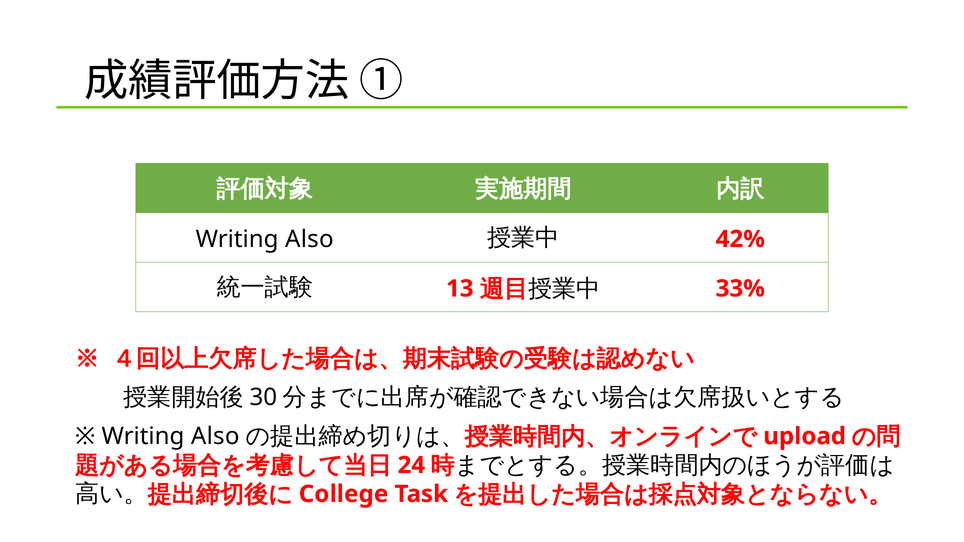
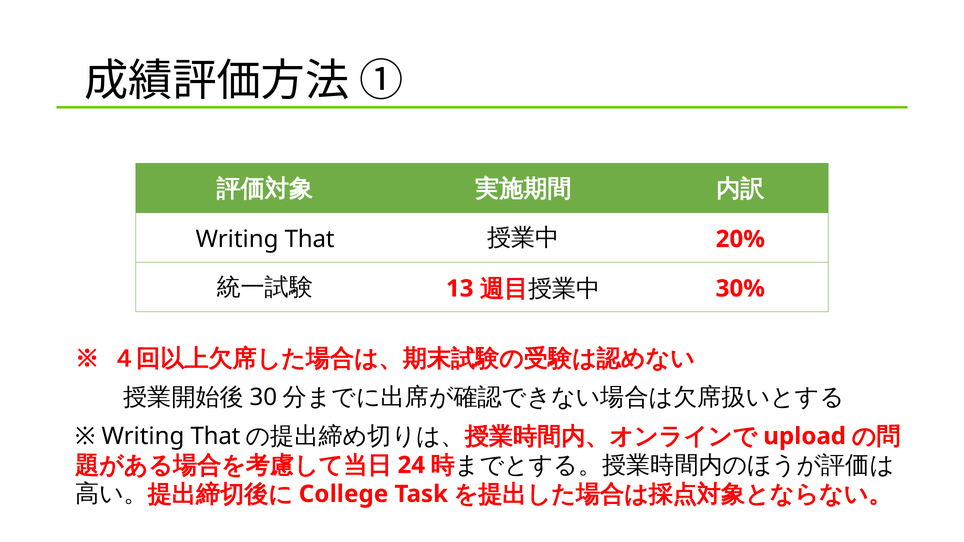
Also: Also -> That (310, 239)
42%: 42% -> 20% (740, 239)
33%: 33% -> 30% (740, 289)
Also: Also -> That (215, 436)
